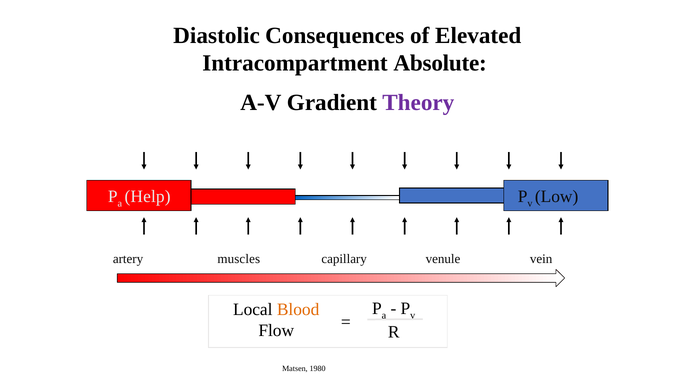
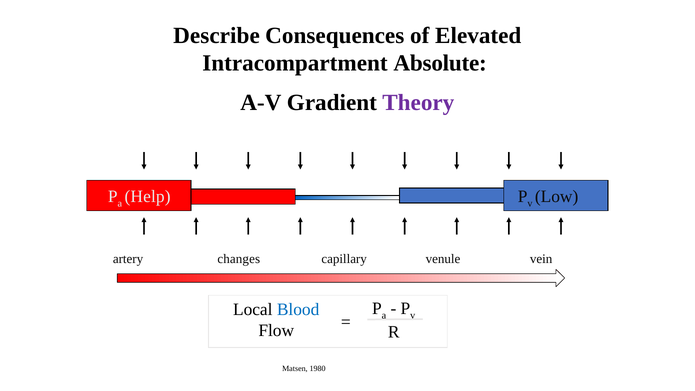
Diastolic: Diastolic -> Describe (216, 36)
muscles: muscles -> changes (239, 259)
Blood colour: orange -> blue (298, 310)
